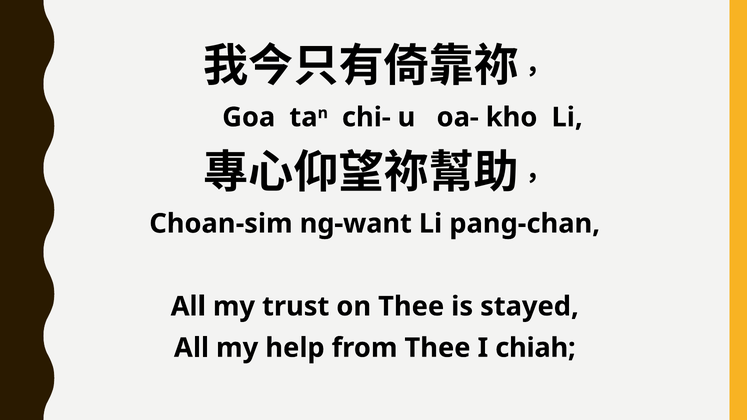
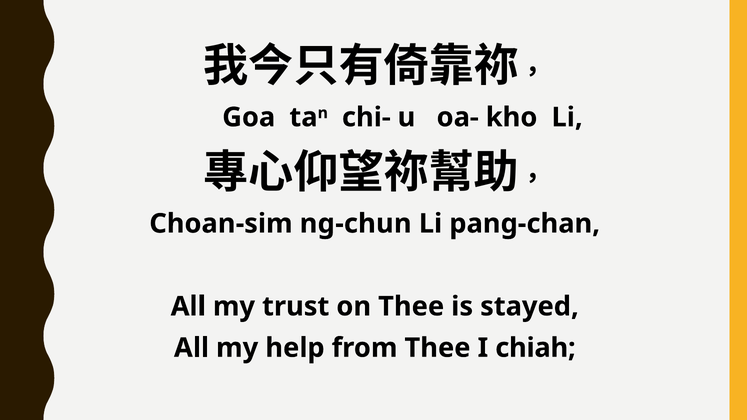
ng-want: ng-want -> ng-chun (356, 224)
